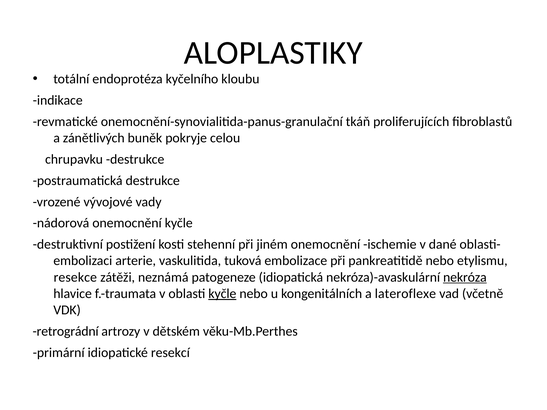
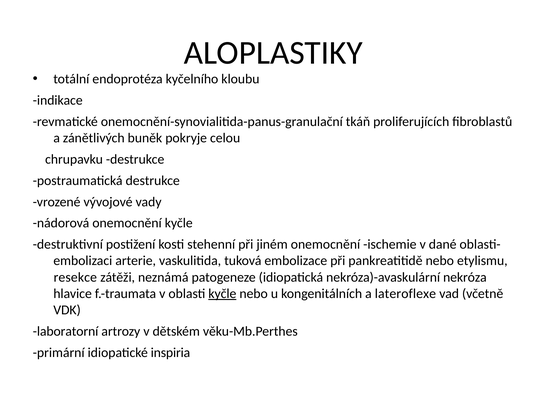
nekróza underline: present -> none (465, 277)
retrográdní: retrográdní -> laboratorní (66, 331)
resekcí: resekcí -> inspiria (170, 353)
